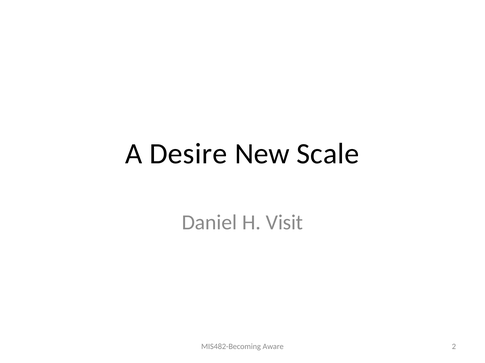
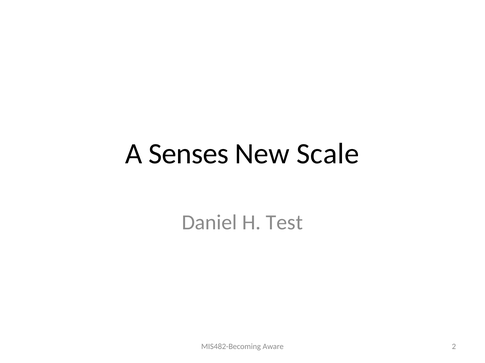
Desire: Desire -> Senses (189, 154)
Visit: Visit -> Test (284, 223)
